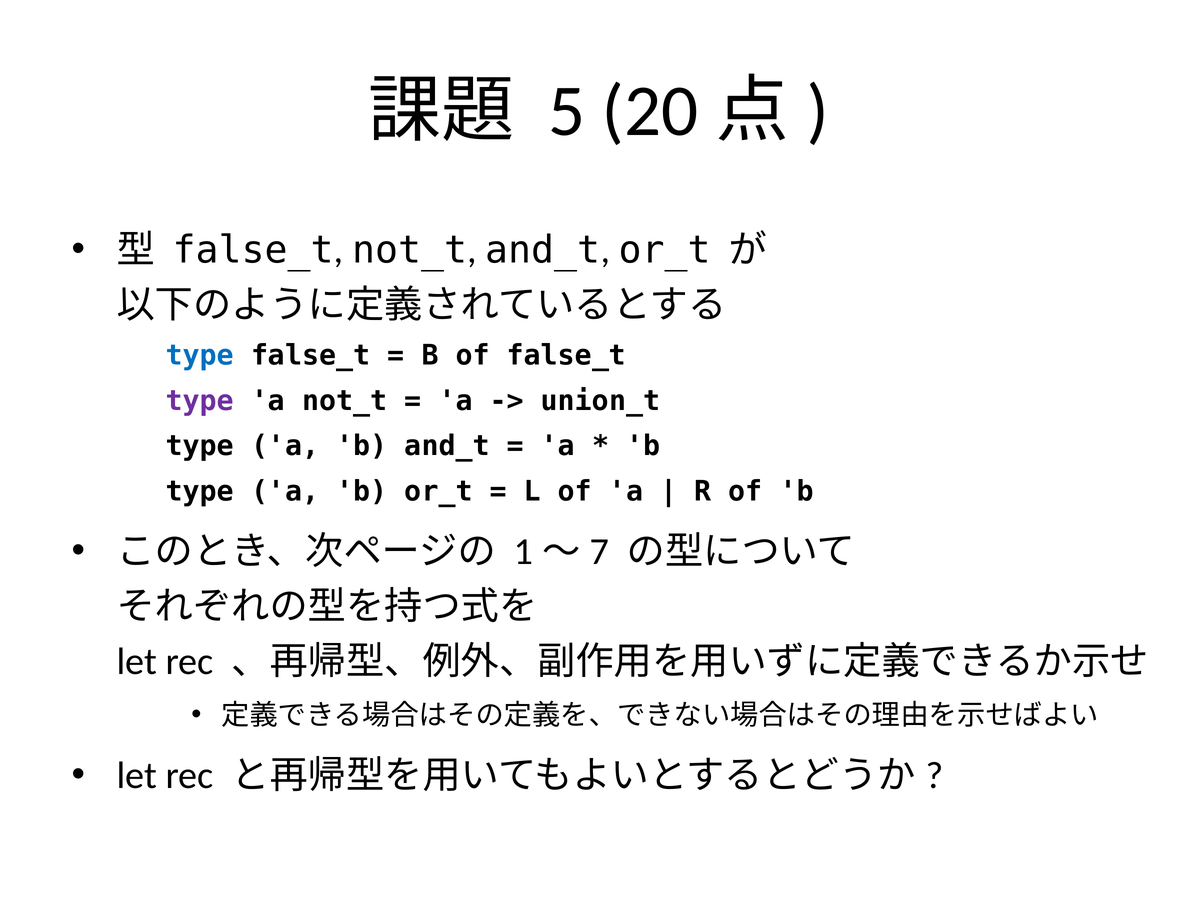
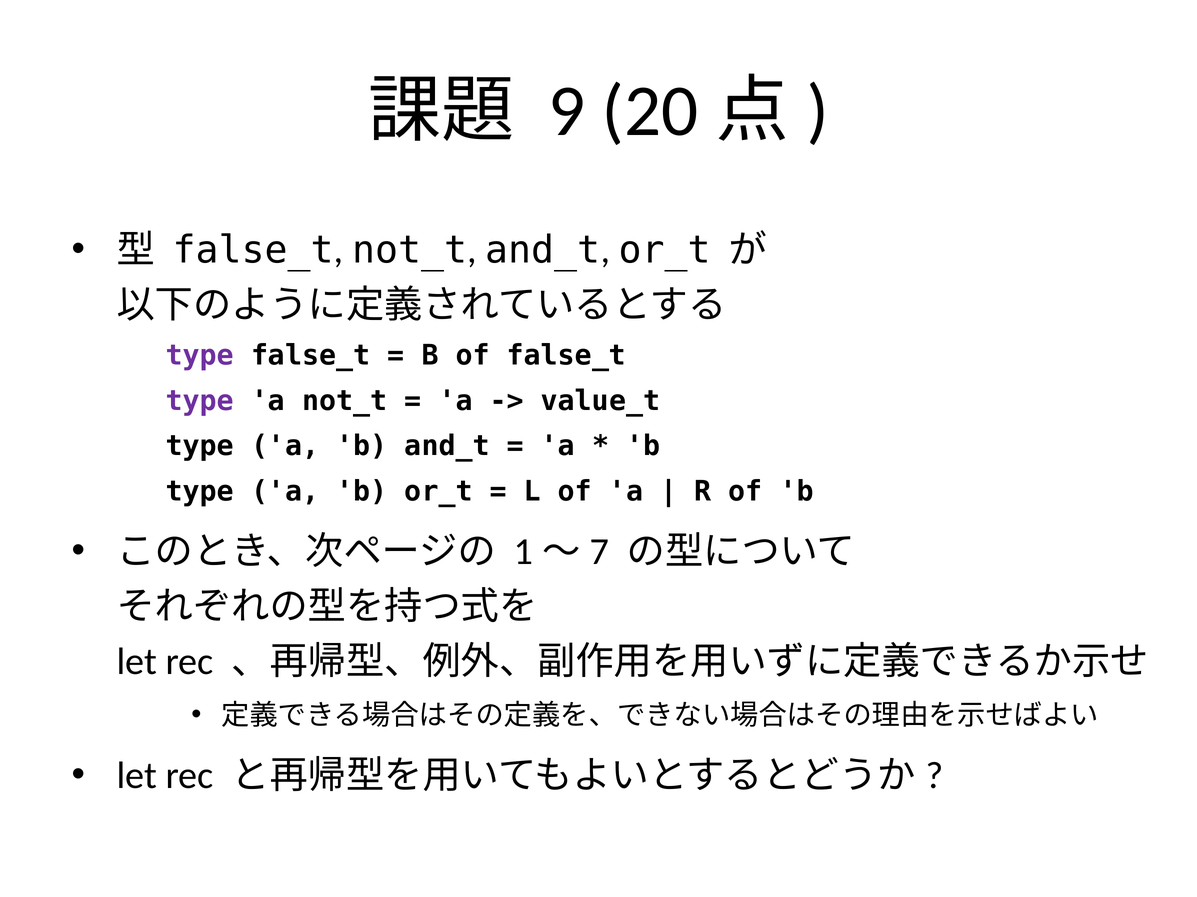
5: 5 -> 9 (567, 111)
type colour: blue -> purple (200, 356)
union_t: union_t -> value_t (600, 401)
